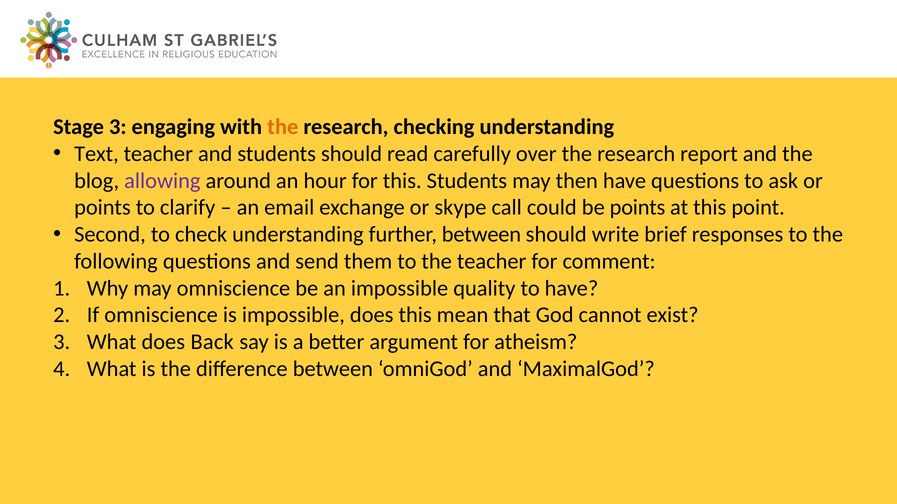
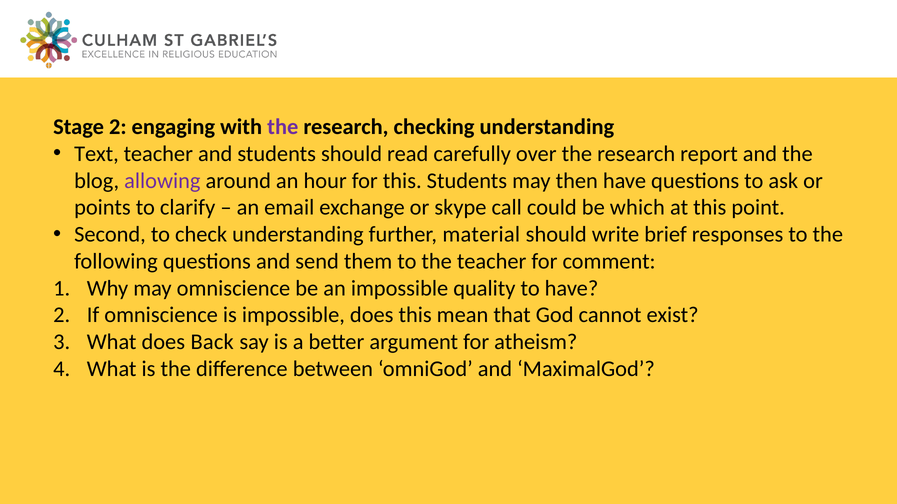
Stage 3: 3 -> 2 (118, 127)
the colour: orange -> purple (283, 127)
be points: points -> which (637, 208)
further between: between -> material (481, 235)
